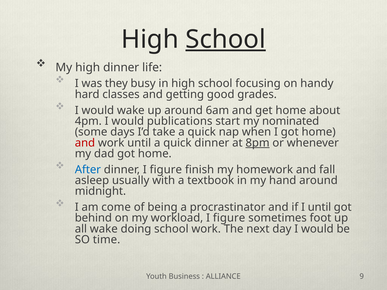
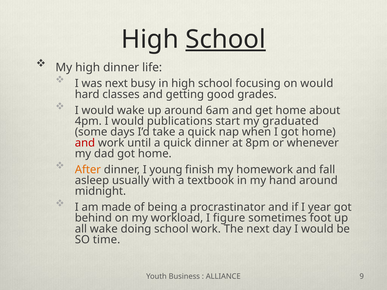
was they: they -> next (116, 84)
on handy: handy -> would (317, 84)
nominated: nominated -> graduated (291, 121)
8pm underline: present -> none (258, 143)
After colour: blue -> orange (88, 170)
dinner I figure: figure -> young (166, 170)
come: come -> made (116, 207)
I until: until -> year (319, 207)
